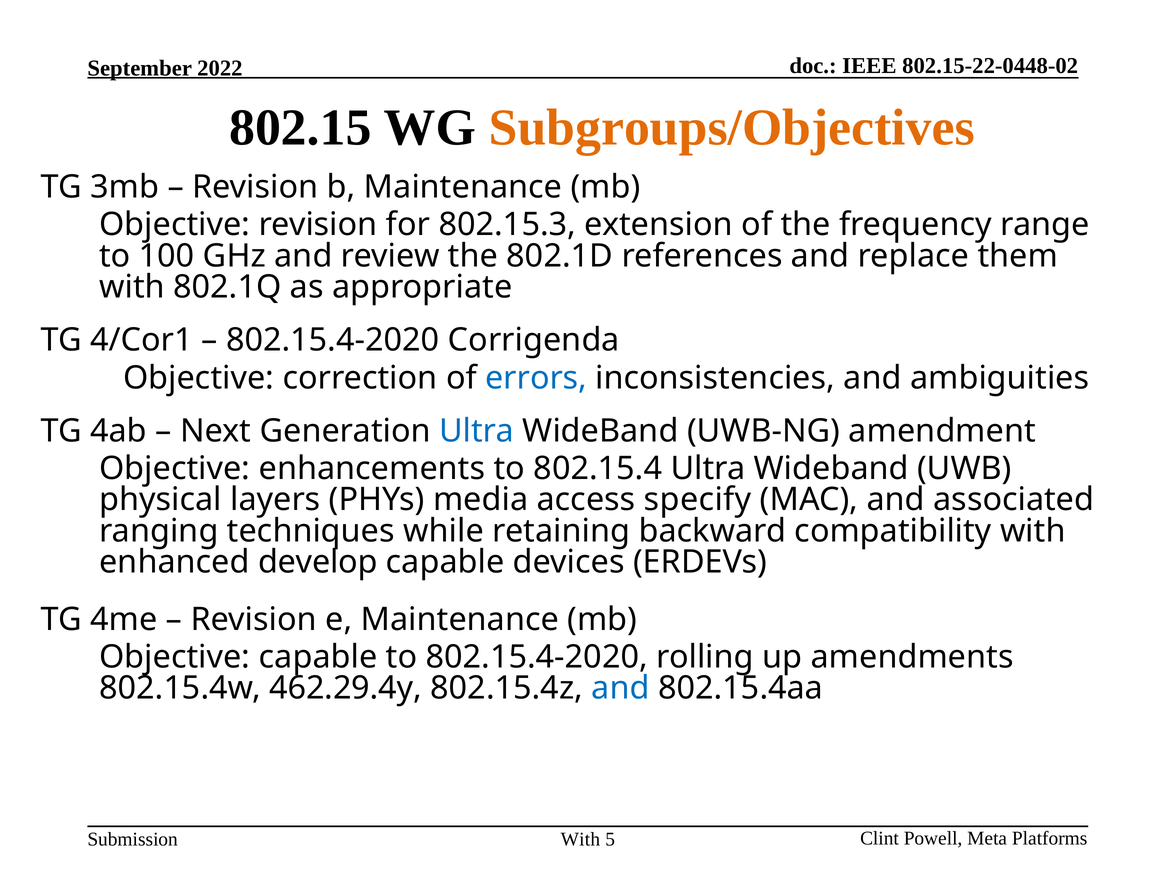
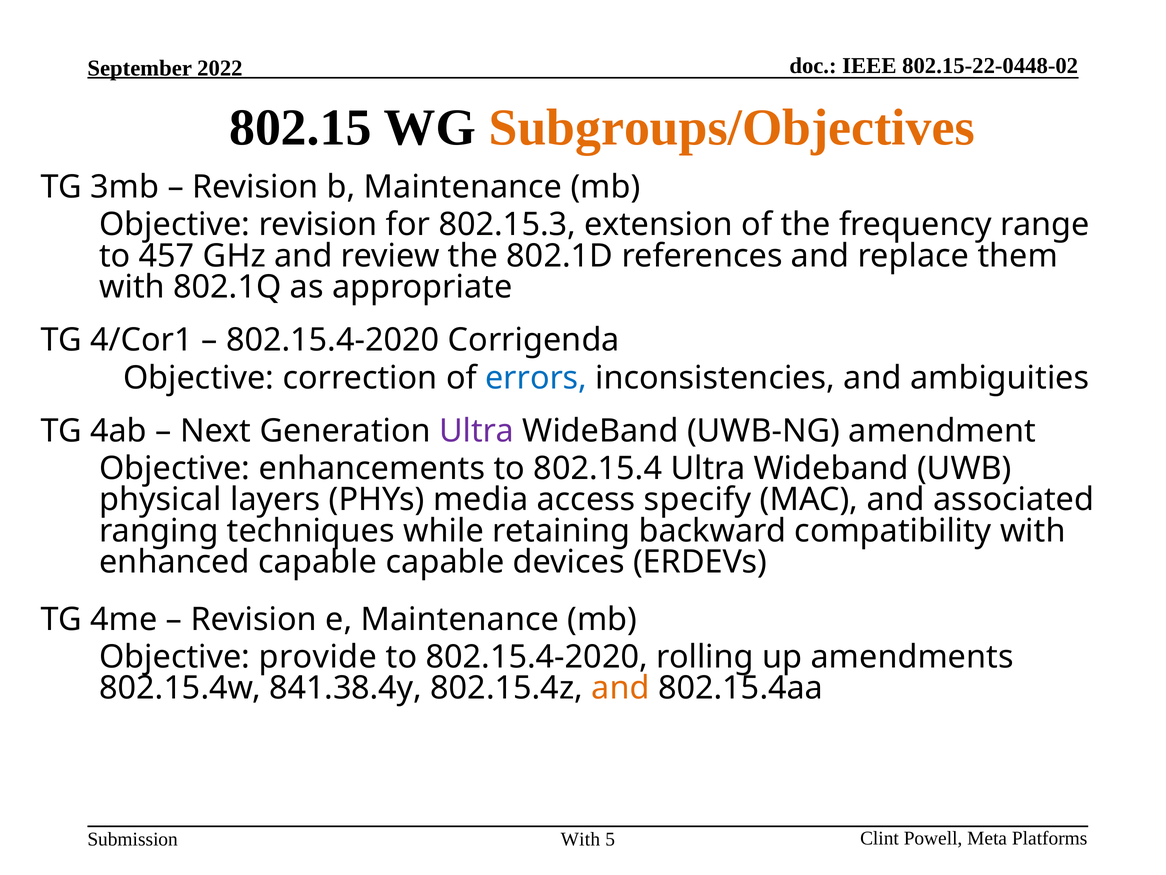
100: 100 -> 457 (167, 256)
Ultra colour: blue -> purple (477, 431)
enhanced develop: develop -> capable (318, 562)
Objective capable: capable -> provide (318, 657)
462.29.4y: 462.29.4y -> 841.38.4y (346, 688)
and colour: blue -> orange (620, 688)
